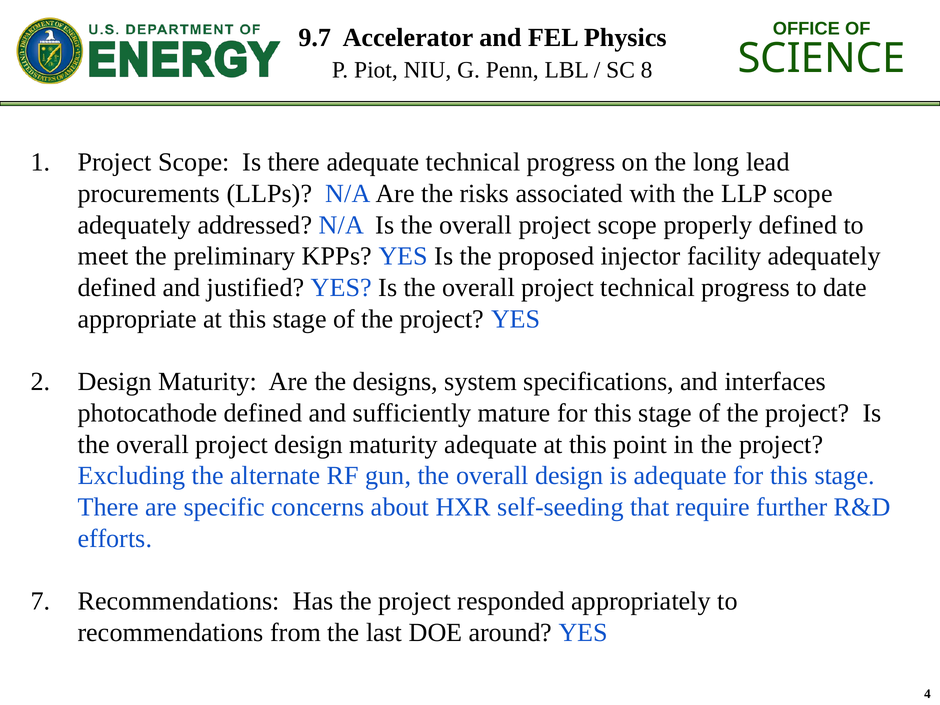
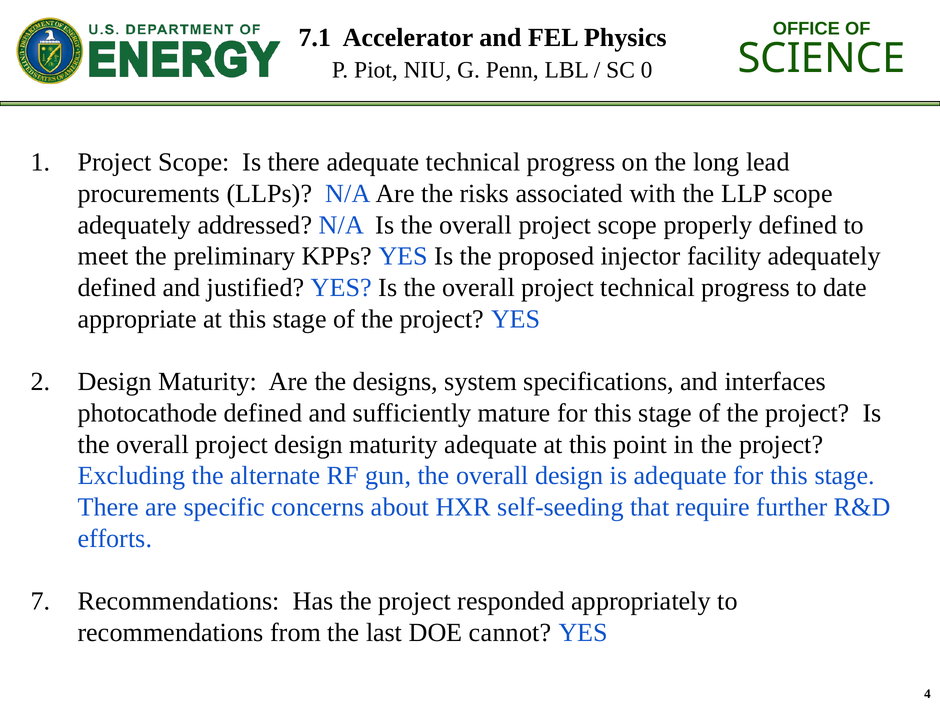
9.7: 9.7 -> 7.1 (315, 38)
8: 8 -> 0 (647, 70)
around: around -> cannot (510, 633)
